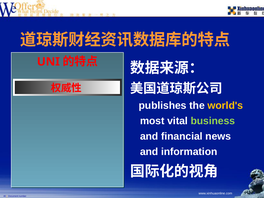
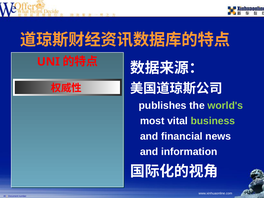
world's colour: yellow -> light green (225, 106)
